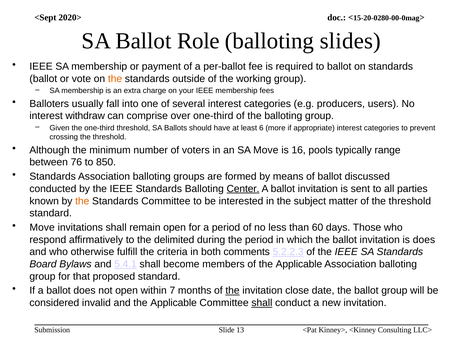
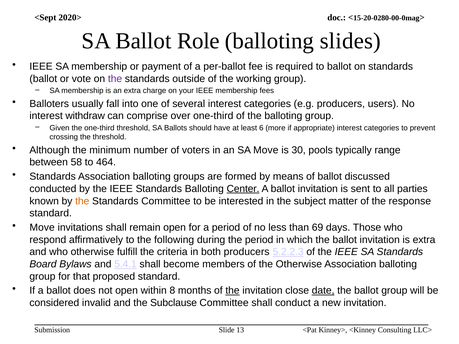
the colour: orange -> purple (115, 79)
16: 16 -> 30 (299, 150)
76: 76 -> 58 (76, 162)
850: 850 -> 464 (106, 162)
of the threshold: threshold -> response (410, 201)
60: 60 -> 69 (318, 228)
delimited: delimited -> following (174, 240)
is does: does -> extra (424, 240)
both comments: comments -> producers (247, 252)
of the Applicable: Applicable -> Otherwise (299, 264)
7: 7 -> 8 (172, 291)
date underline: none -> present (323, 291)
and the Applicable: Applicable -> Subclause (174, 303)
shall underline: present -> none (262, 303)
